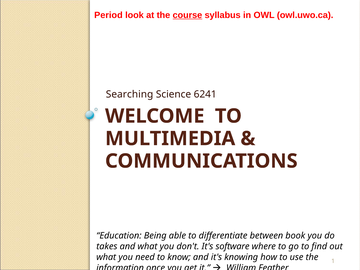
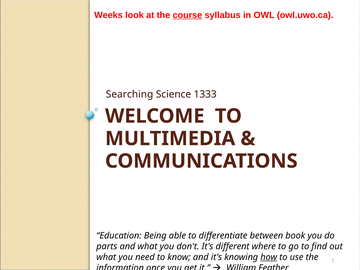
Period: Period -> Weeks (108, 15)
6241: 6241 -> 1333 (205, 94)
takes: takes -> parts (107, 246)
software: software -> different (232, 246)
how underline: none -> present (269, 257)
